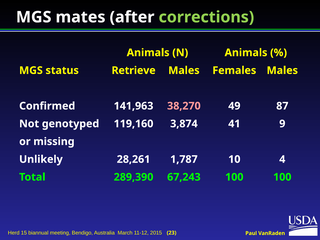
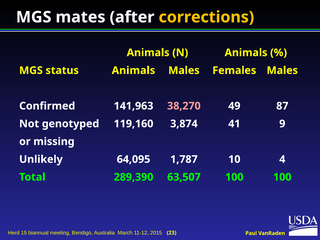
corrections colour: light green -> yellow (206, 17)
status Retrieve: Retrieve -> Animals (133, 70)
28,261: 28,261 -> 64,095 (134, 159)
67,243: 67,243 -> 63,507 (184, 177)
